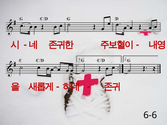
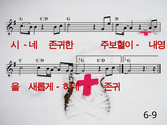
6-6: 6-6 -> 6-9 (150, 115)
